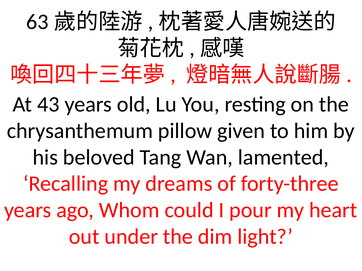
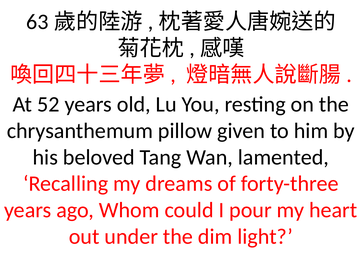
43: 43 -> 52 (48, 104)
